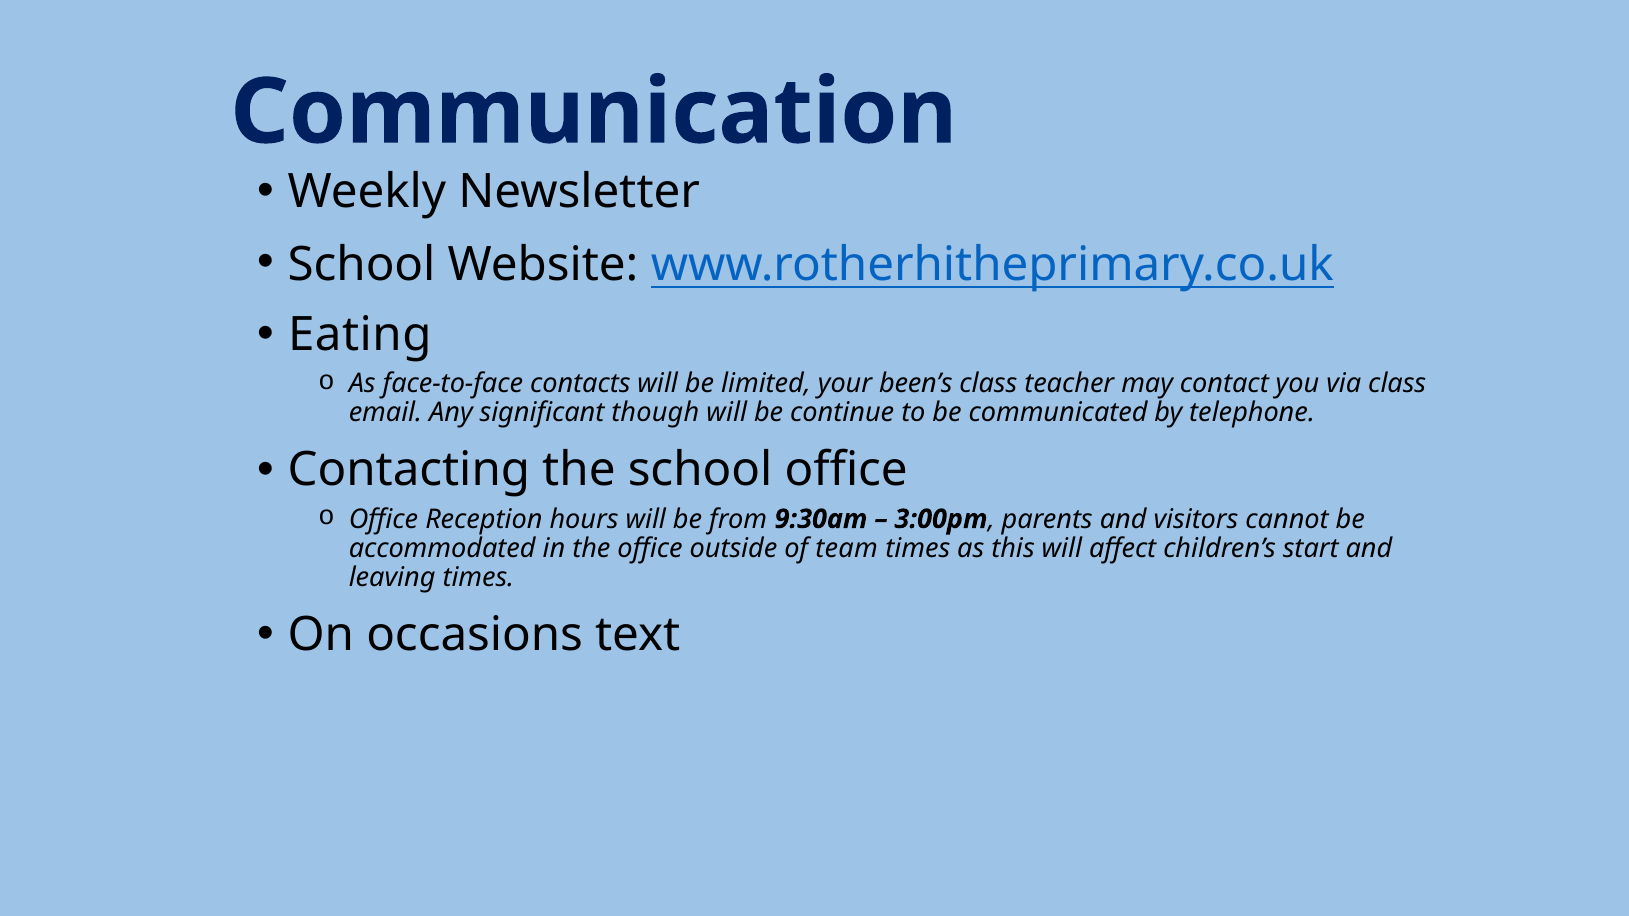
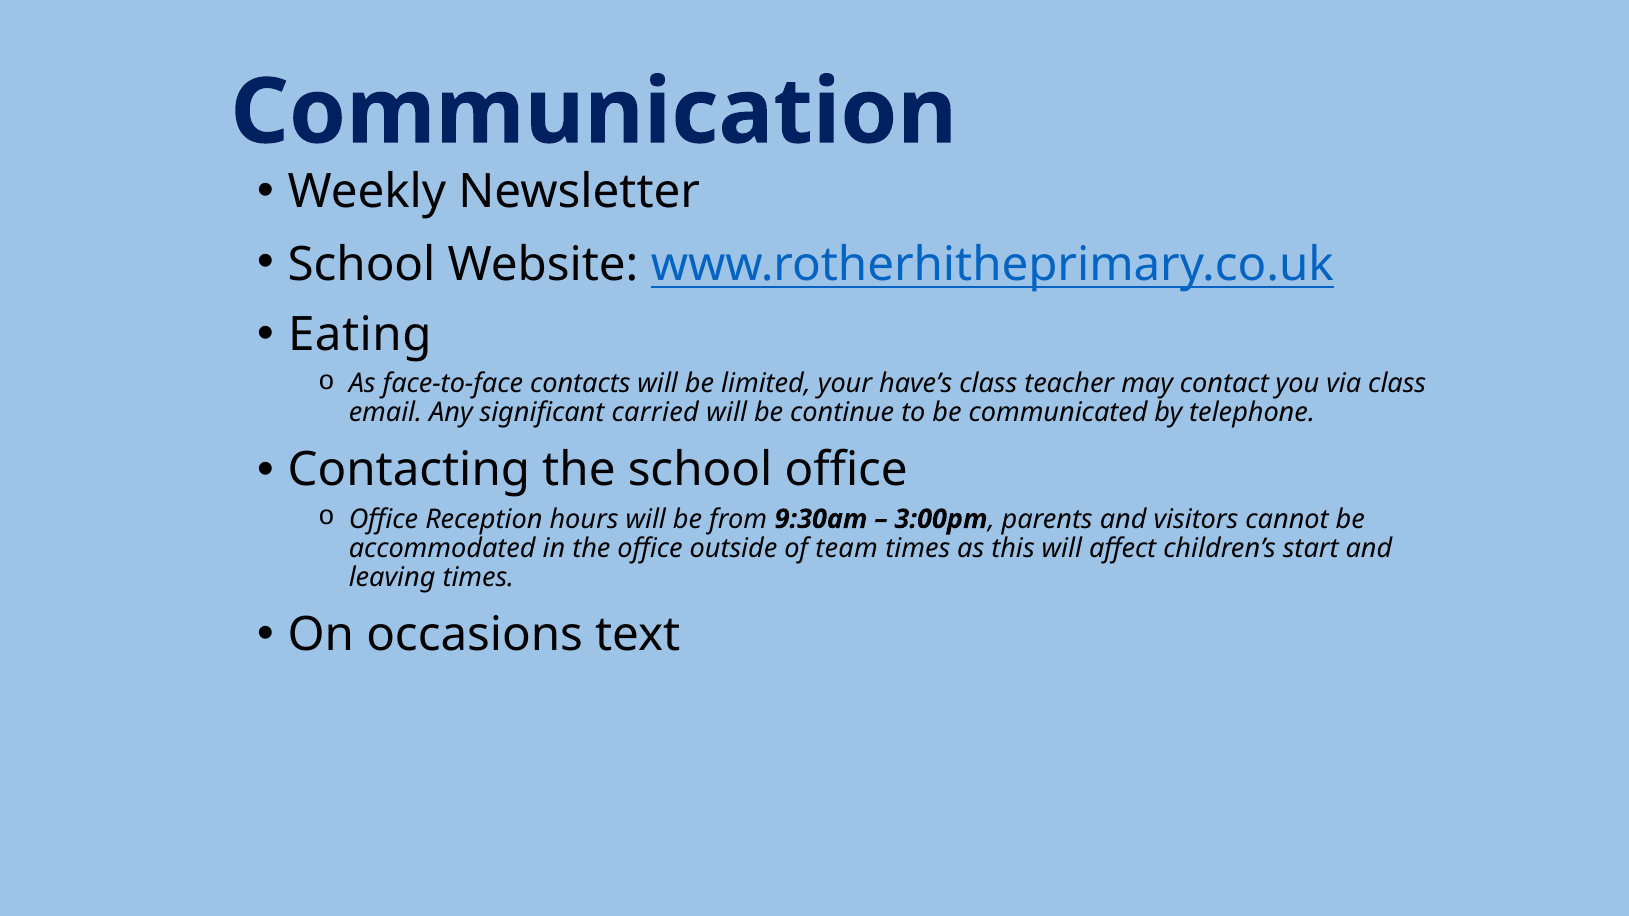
been’s: been’s -> have’s (916, 384)
though: though -> carried (655, 413)
